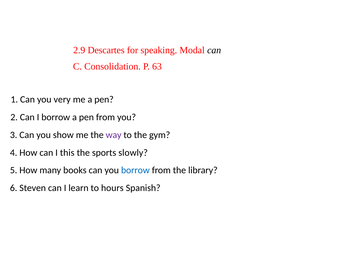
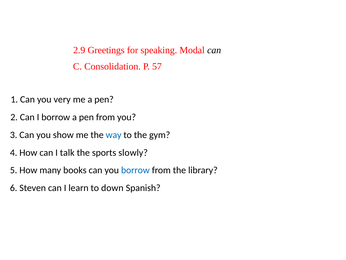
Descartes: Descartes -> Greetings (106, 50)
63: 63 -> 57 (157, 66)
way colour: purple -> blue (114, 135)
this: this -> talk (67, 152)
hours: hours -> down (112, 188)
